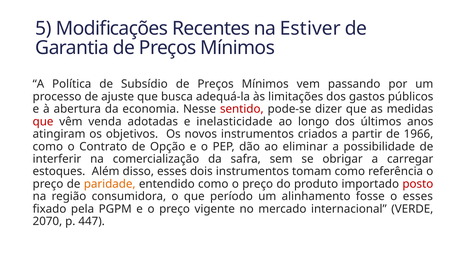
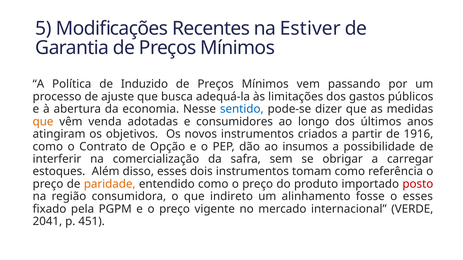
Subsídio: Subsídio -> Induzido (144, 84)
sentido colour: red -> blue (242, 109)
que colour: red -> orange (43, 122)
inelasticidade: inelasticidade -> consumidores (235, 122)
1966: 1966 -> 1916 (419, 134)
eliminar: eliminar -> insumos (305, 147)
período: período -> indireto (231, 197)
2070: 2070 -> 2041 (47, 222)
447: 447 -> 451 (92, 222)
